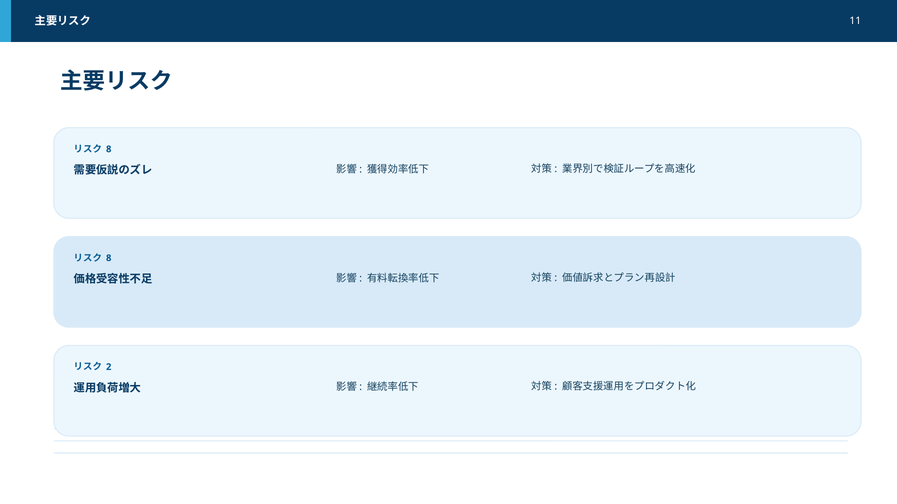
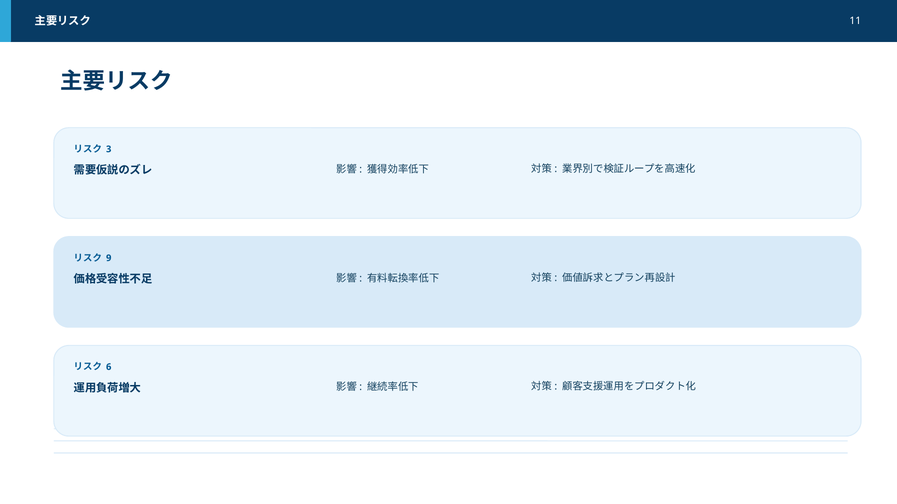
8: 8 -> 3 (109, 149)
8: 8 -> 9 (109, 258)
2: 2 -> 6 (109, 367)
